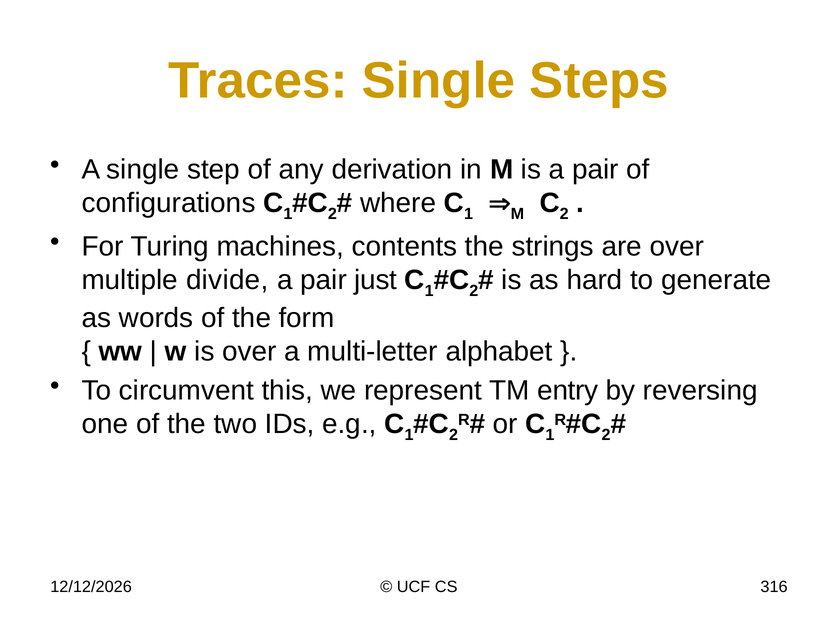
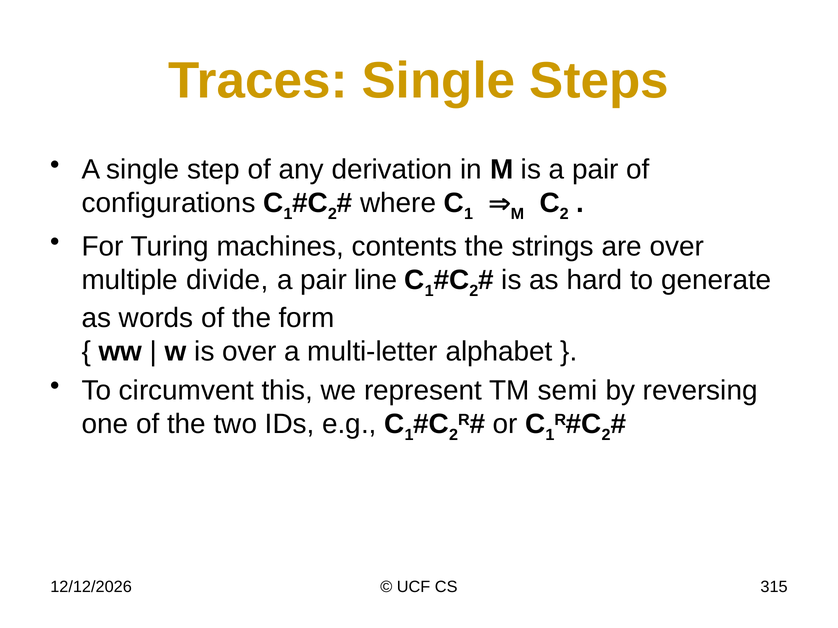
just: just -> line (376, 280)
entry: entry -> semi (568, 391)
316: 316 -> 315 (774, 587)
